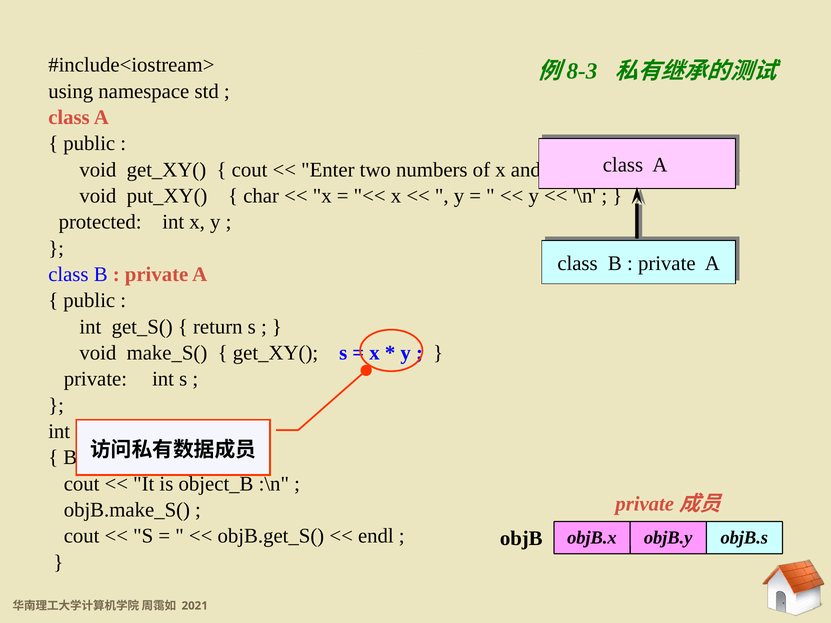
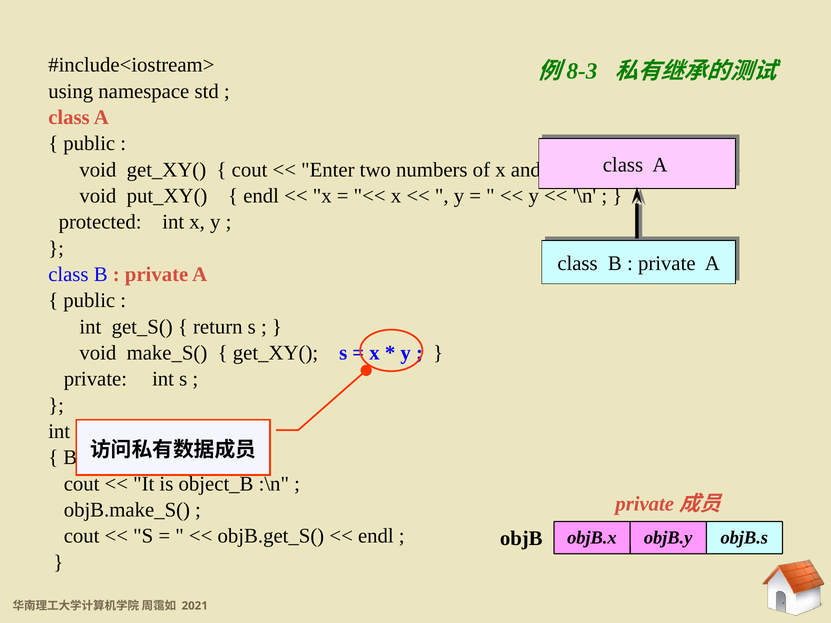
char: char -> endl (261, 196)
